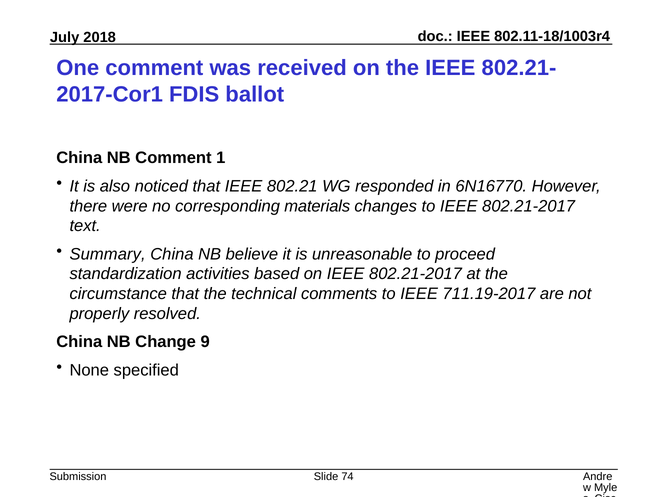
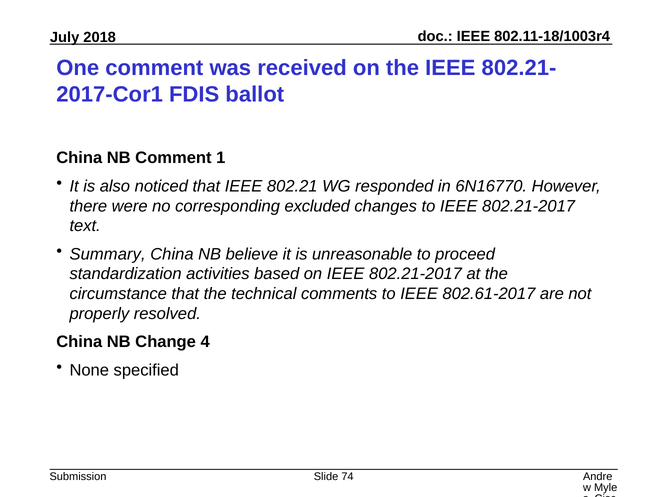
materials: materials -> excluded (317, 206)
711.19-2017: 711.19-2017 -> 802.61-2017 (489, 294)
9: 9 -> 4 (205, 342)
